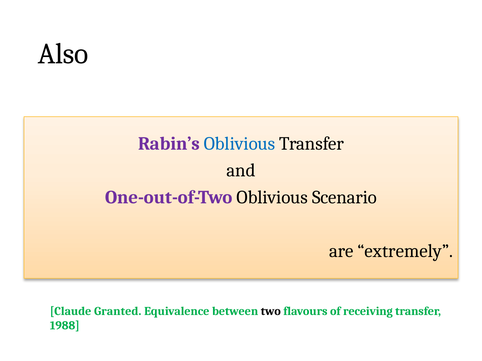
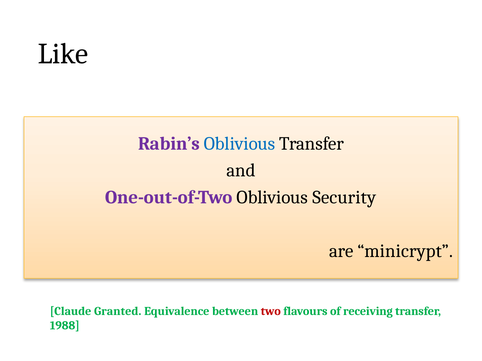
Also: Also -> Like (63, 54)
Scenario: Scenario -> Security (344, 198)
extremely: extremely -> minicrypt (405, 251)
two colour: black -> red (271, 312)
